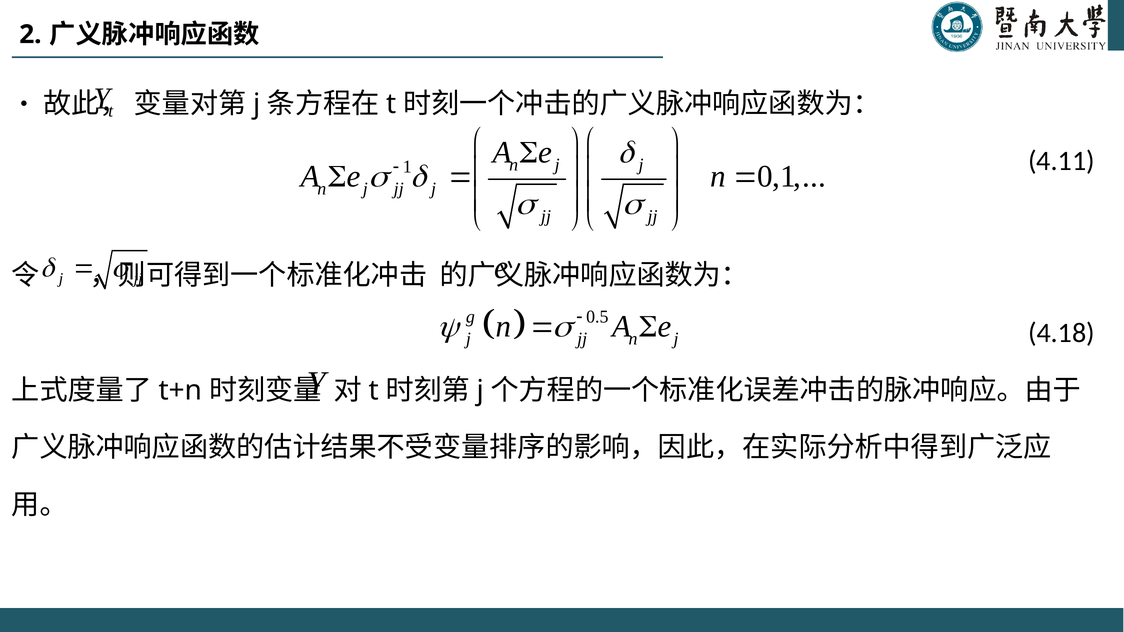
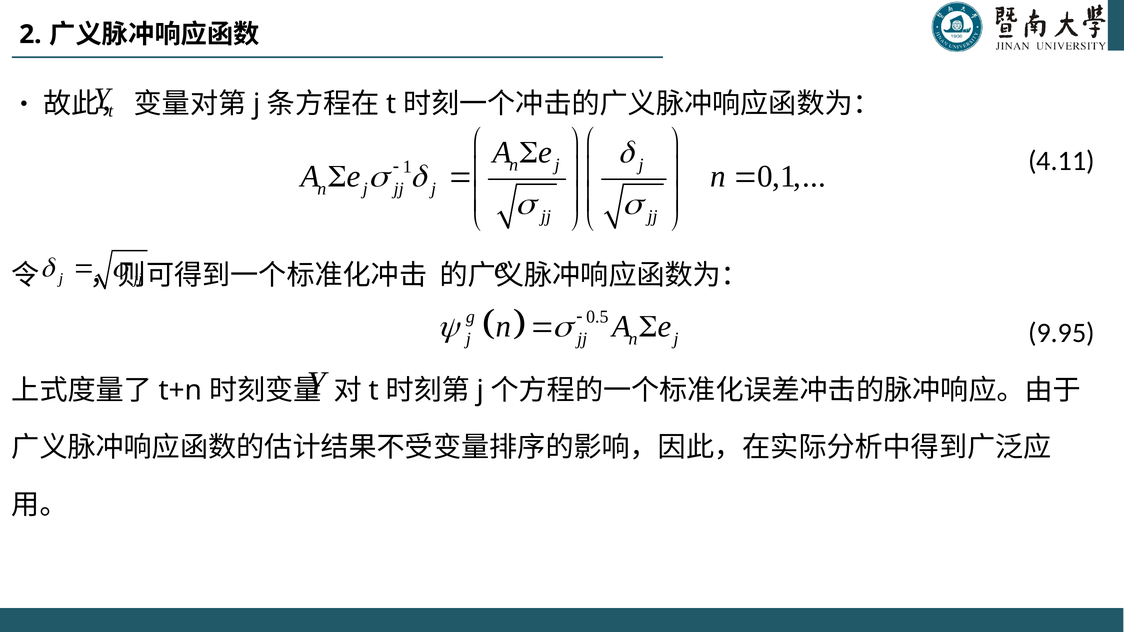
4.18: 4.18 -> 9.95 (1061, 333)
